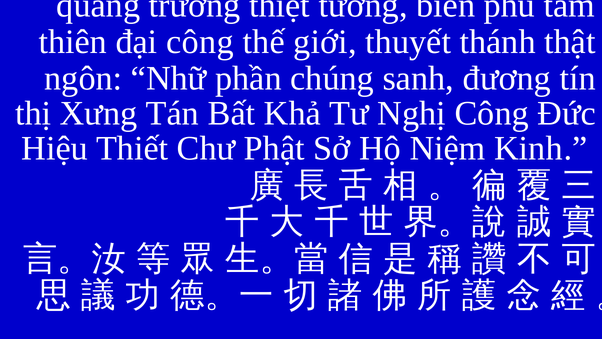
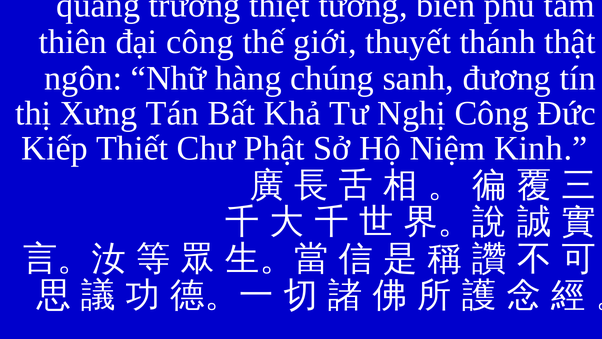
phần: phần -> hàng (248, 79)
Hiệu: Hiệu -> Kiếp (55, 148)
